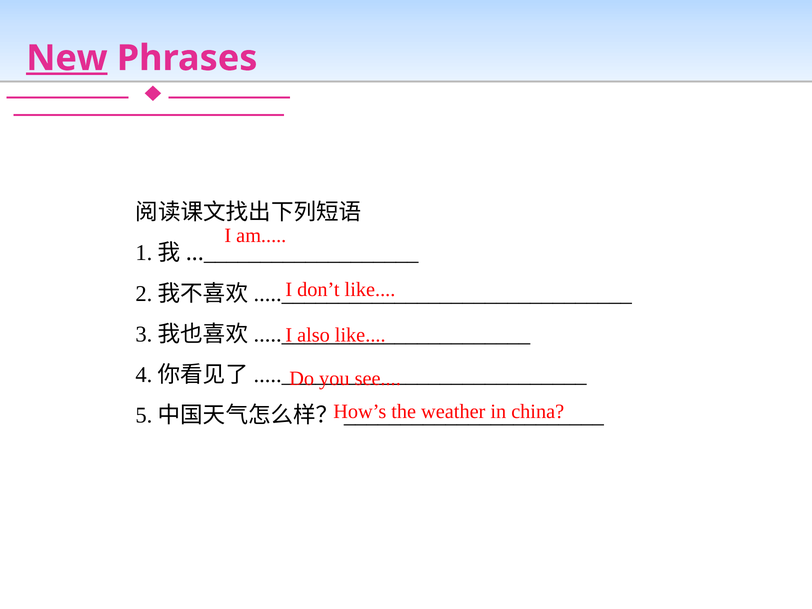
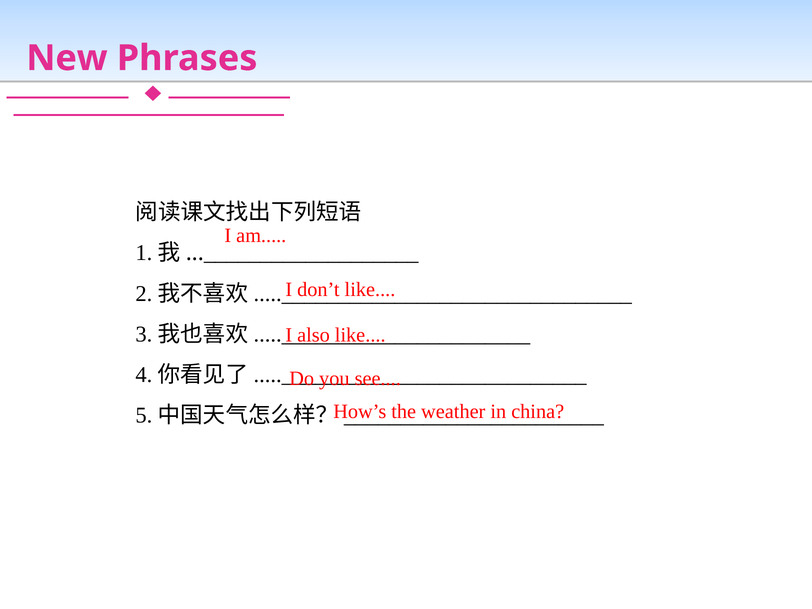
New underline: present -> none (67, 58)
